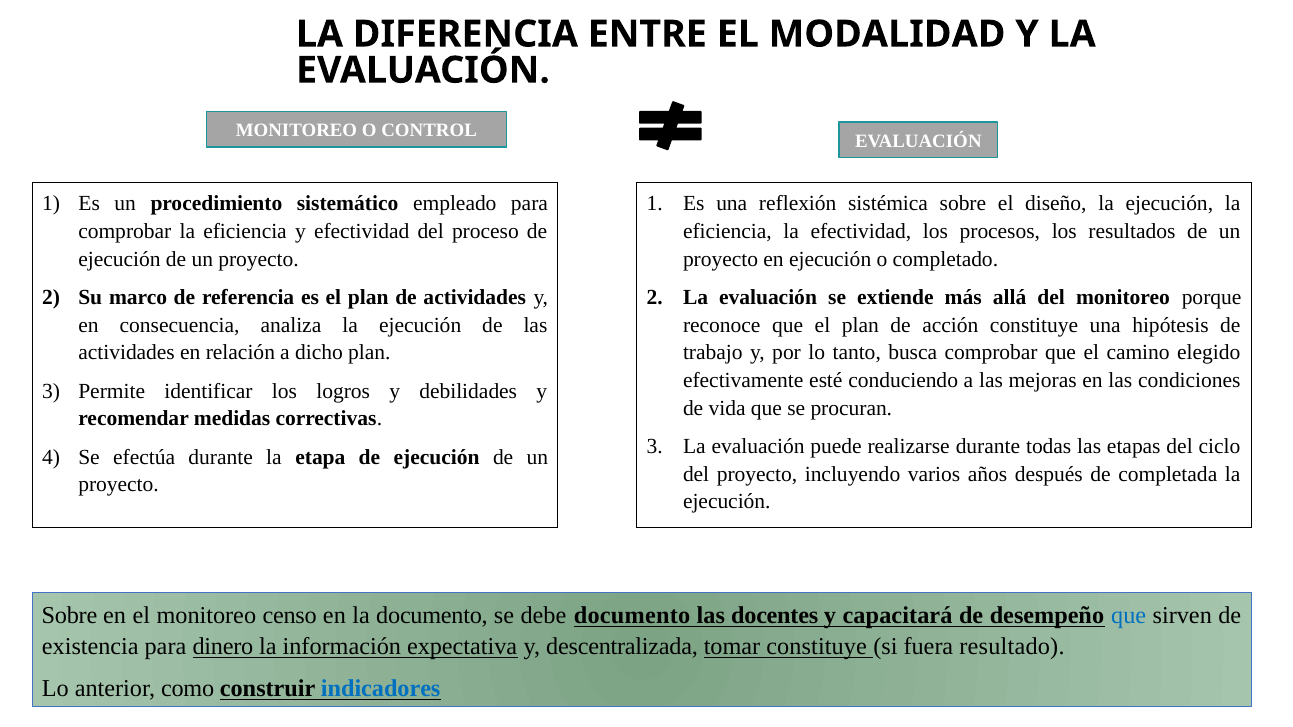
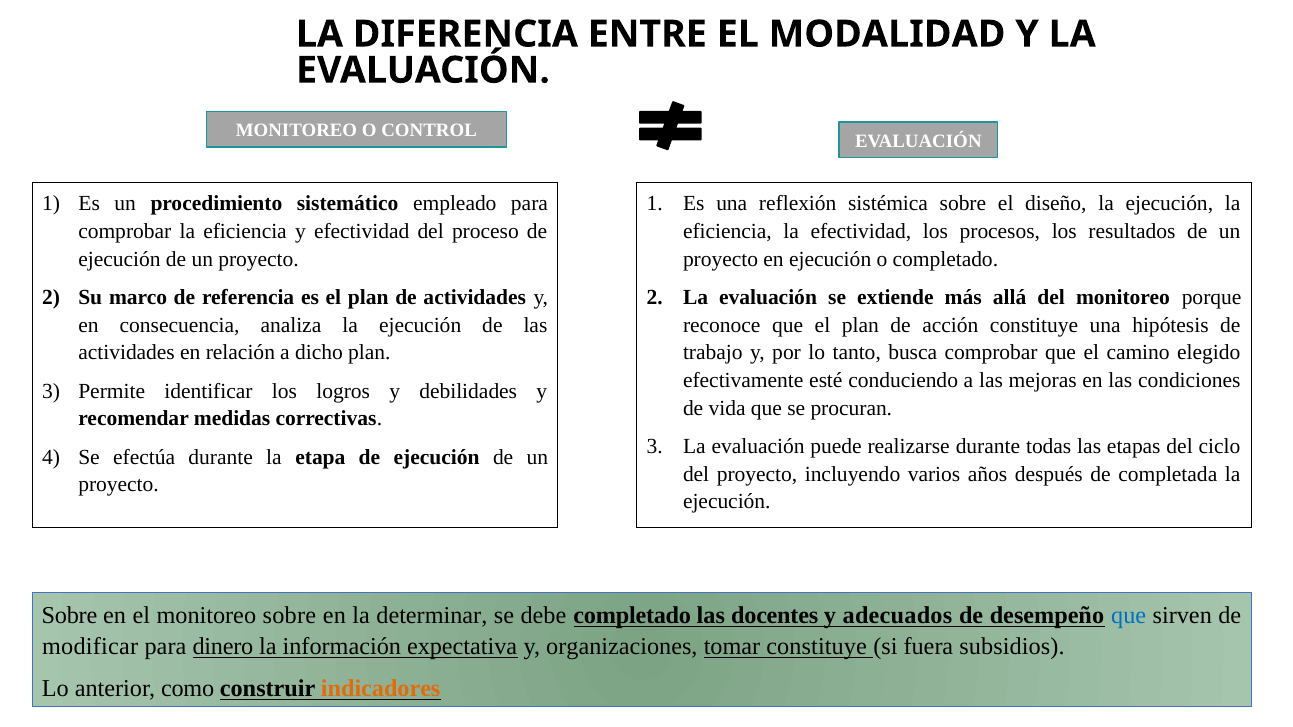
monitoreo censo: censo -> sobre (289, 616)
la documento: documento -> determinar (432, 616)
debe documento: documento -> completado (632, 616)
capacitará: capacitará -> adecuados (897, 616)
existencia: existencia -> modificar (90, 647)
descentralizada: descentralizada -> organizaciones (622, 647)
resultado: resultado -> subsidios (1012, 647)
indicadores colour: blue -> orange (381, 689)
